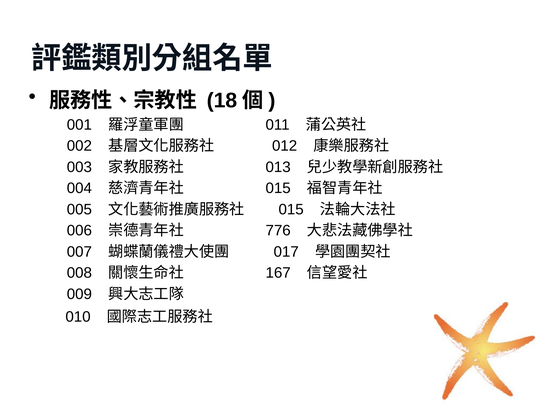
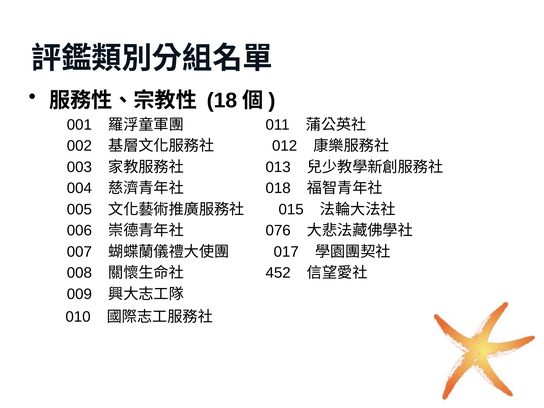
015: 015 -> 018 (278, 188)
776: 776 -> 076 (278, 231)
167: 167 -> 452 (278, 273)
